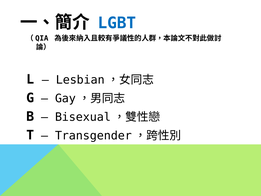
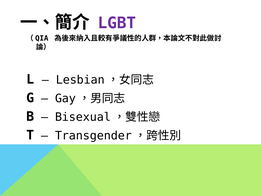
LGBT colour: blue -> purple (117, 23)
